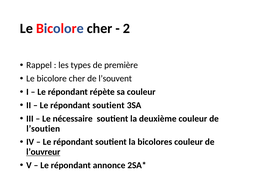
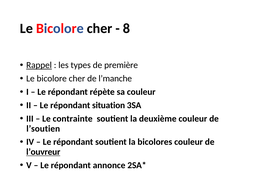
2: 2 -> 8 (126, 28)
Rappel underline: none -> present (39, 65)
l’souvent: l’souvent -> l’manche (115, 78)
soutient: soutient -> situation (109, 105)
nécessaire: nécessaire -> contrainte (73, 119)
